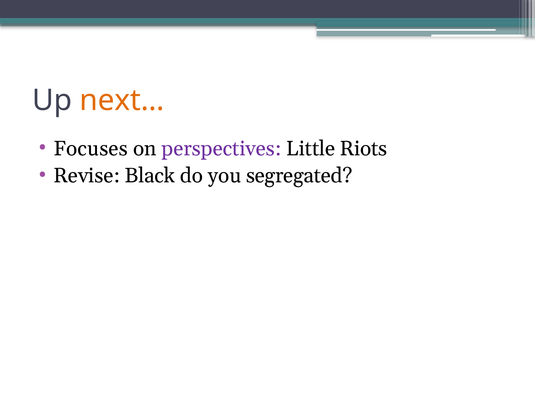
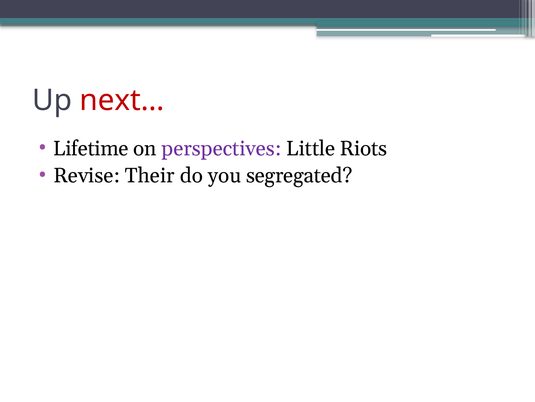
next… colour: orange -> red (122, 100)
Focuses: Focuses -> Lifetime (91, 148)
Black: Black -> Their (150, 175)
